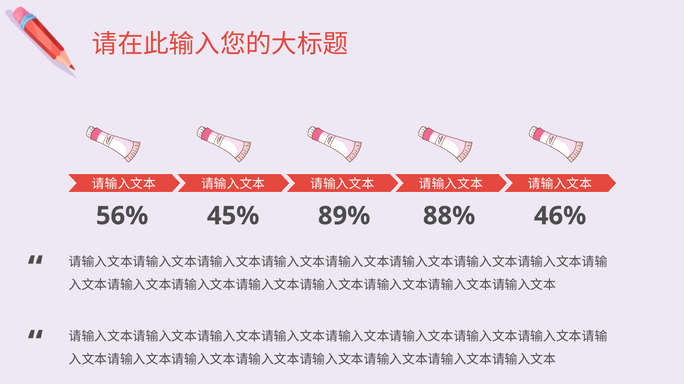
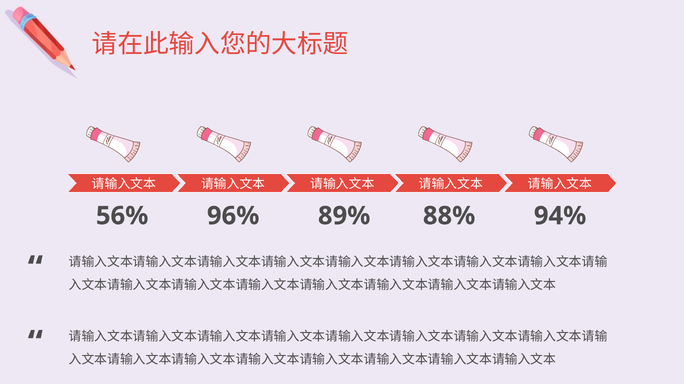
45%: 45% -> 96% (233, 216)
46%: 46% -> 94% (560, 216)
